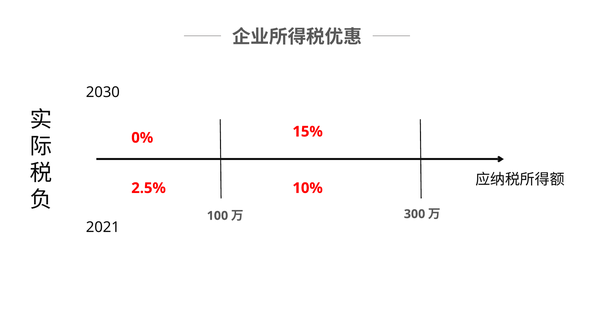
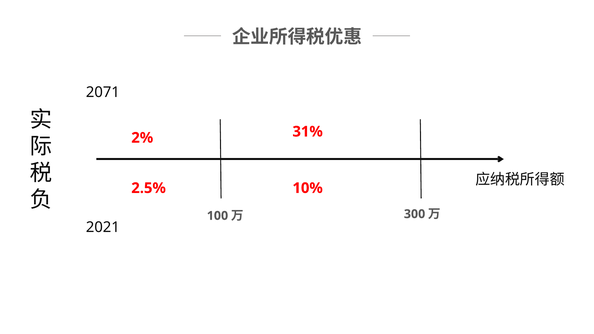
2030: 2030 -> 2071 (103, 92)
15%: 15% -> 31% (308, 132)
0%: 0% -> 2% (142, 138)
